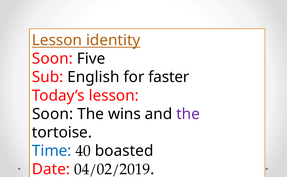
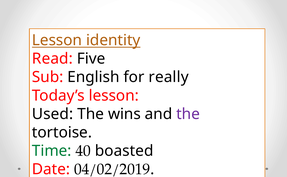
Soon: Soon -> Read (52, 59)
faster: faster -> really (169, 77)
Soon: Soon -> Used (53, 114)
Time colour: blue -> green (52, 151)
